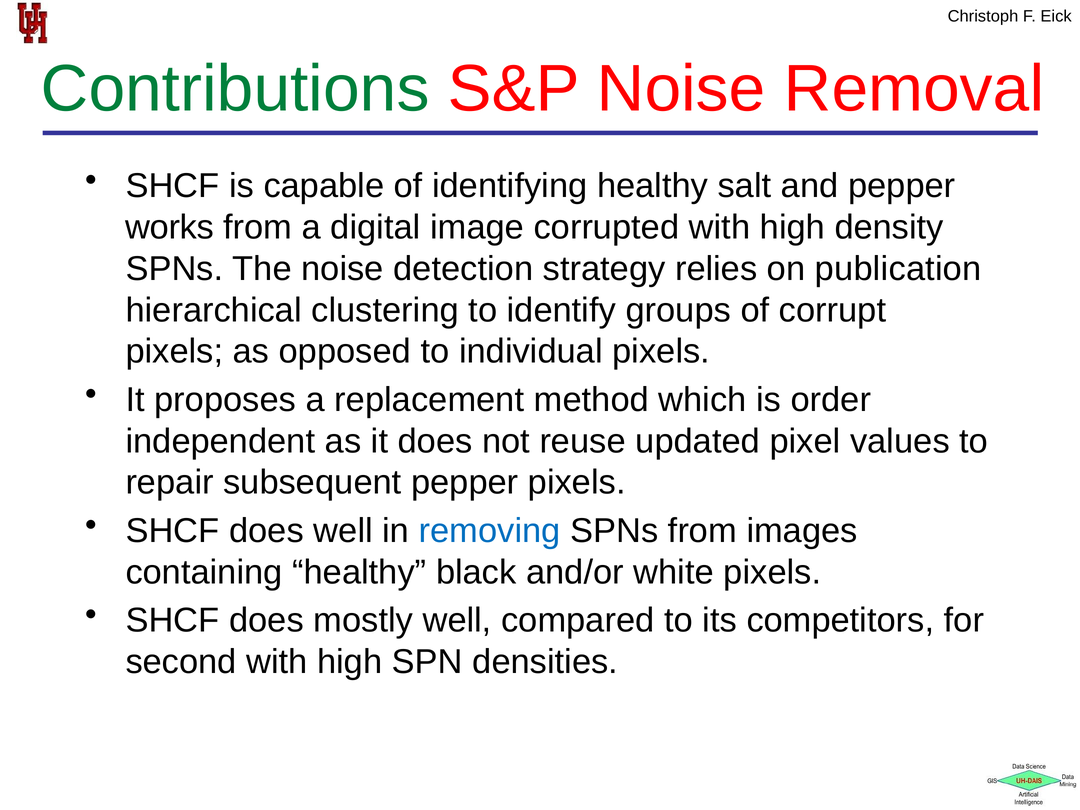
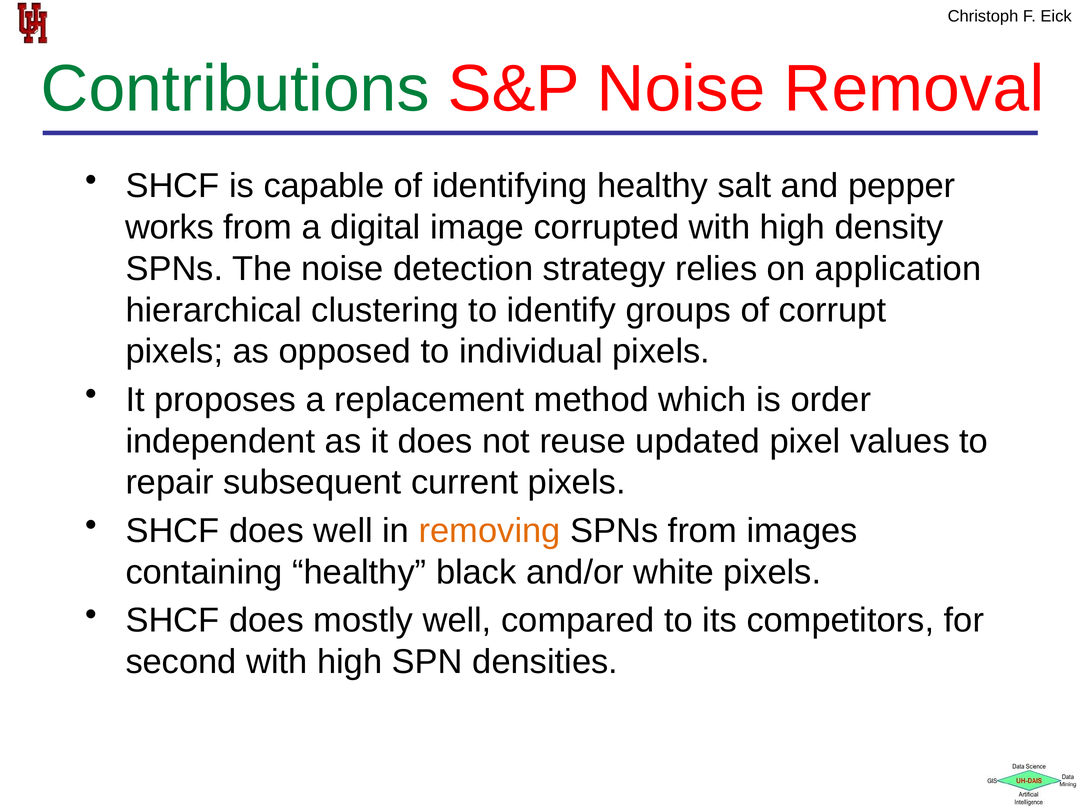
publication: publication -> application (898, 269)
subsequent pepper: pepper -> current (465, 483)
removing colour: blue -> orange (490, 531)
